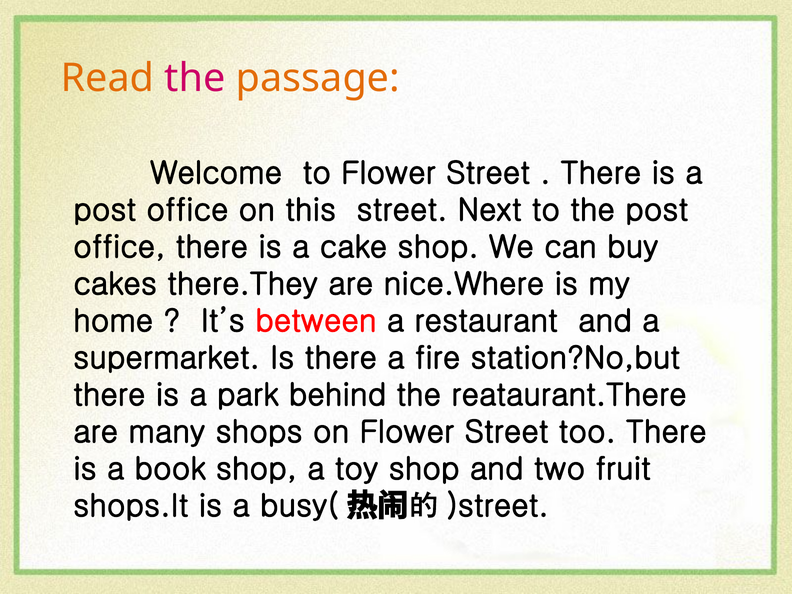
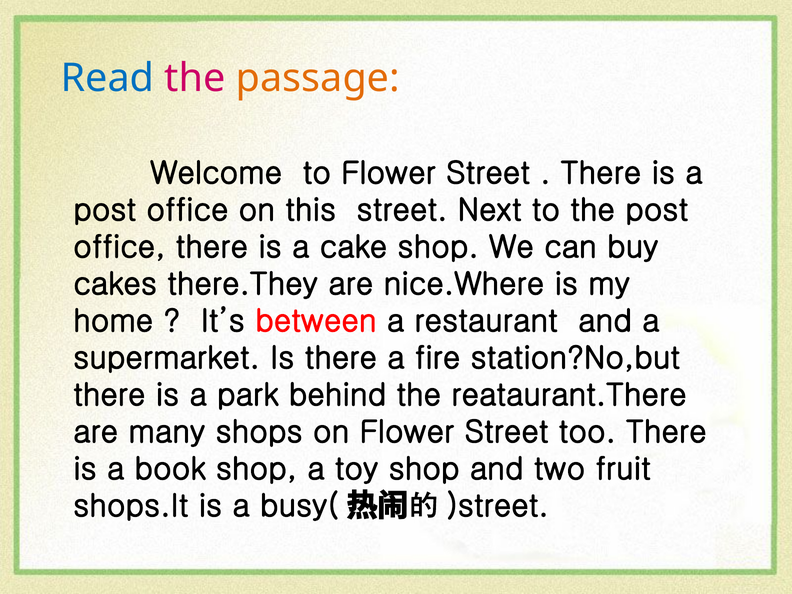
Read colour: orange -> blue (108, 78)
